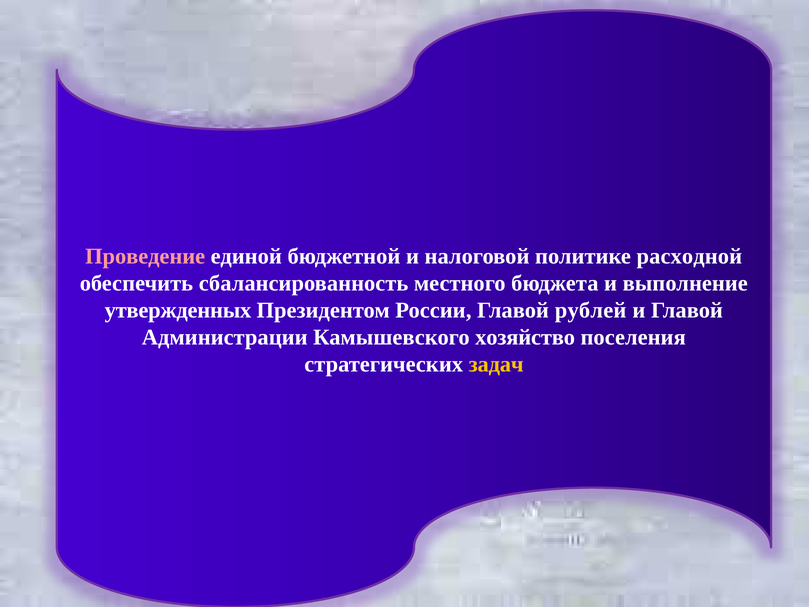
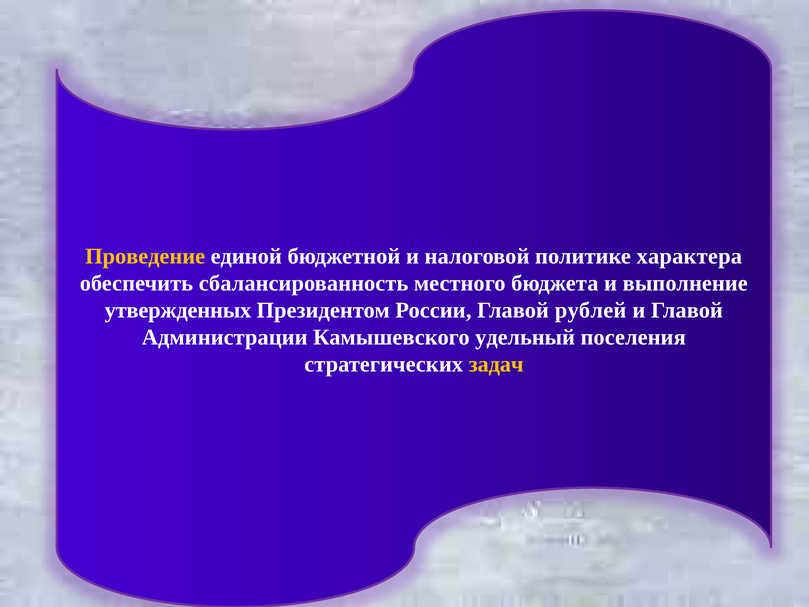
Проведение colour: pink -> yellow (145, 256)
расходной: расходной -> характера (689, 256)
хозяйство: хозяйство -> удельный (525, 337)
